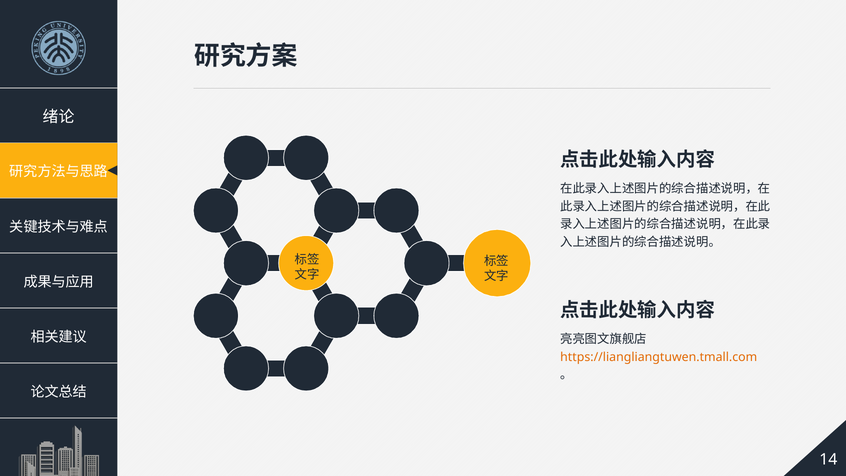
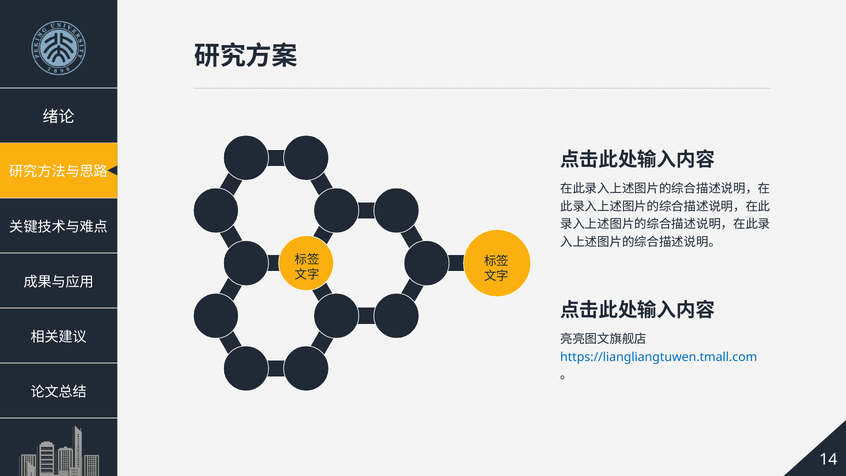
https://liangliangtuwen.tmall.com colour: orange -> blue (659, 357)
